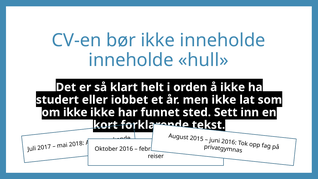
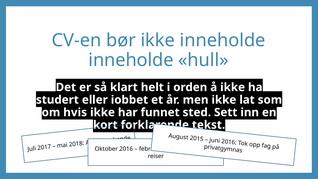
om ikke: ikke -> hvis (75, 112)
